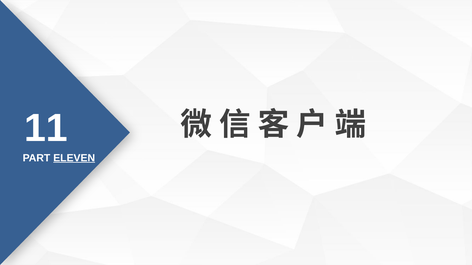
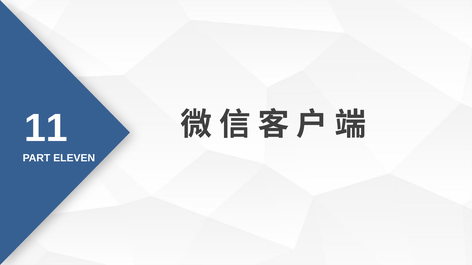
ELEVEN underline: present -> none (74, 158)
